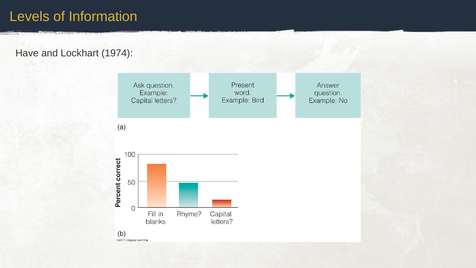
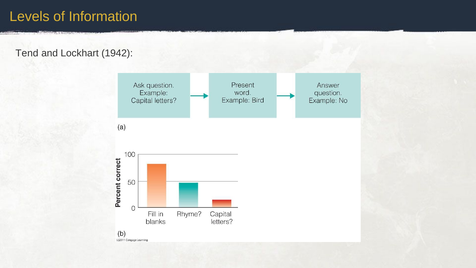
Have: Have -> Tend (27, 53)
1974: 1974 -> 1942 (117, 53)
